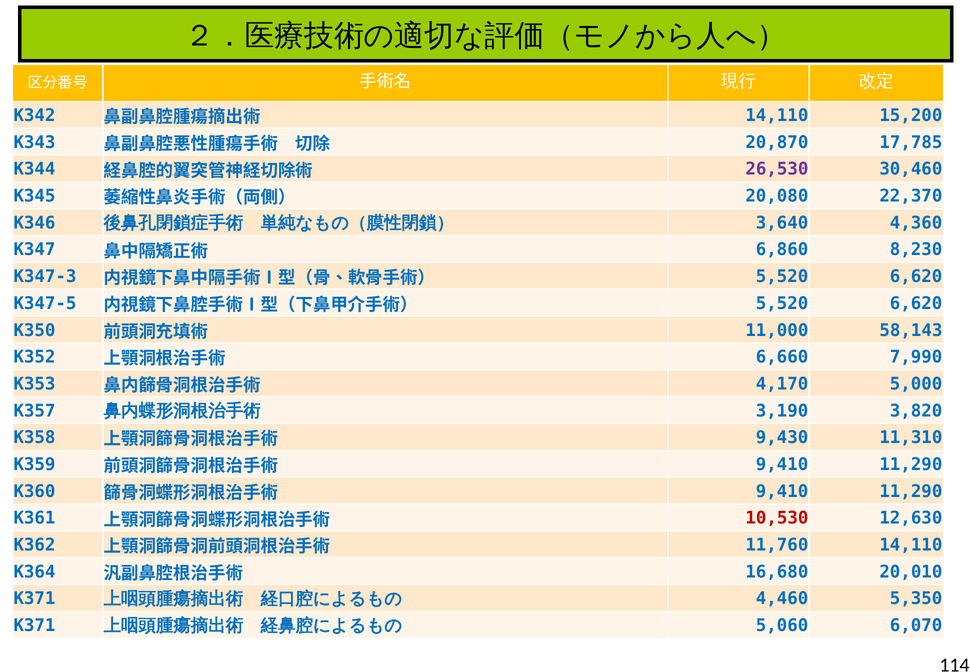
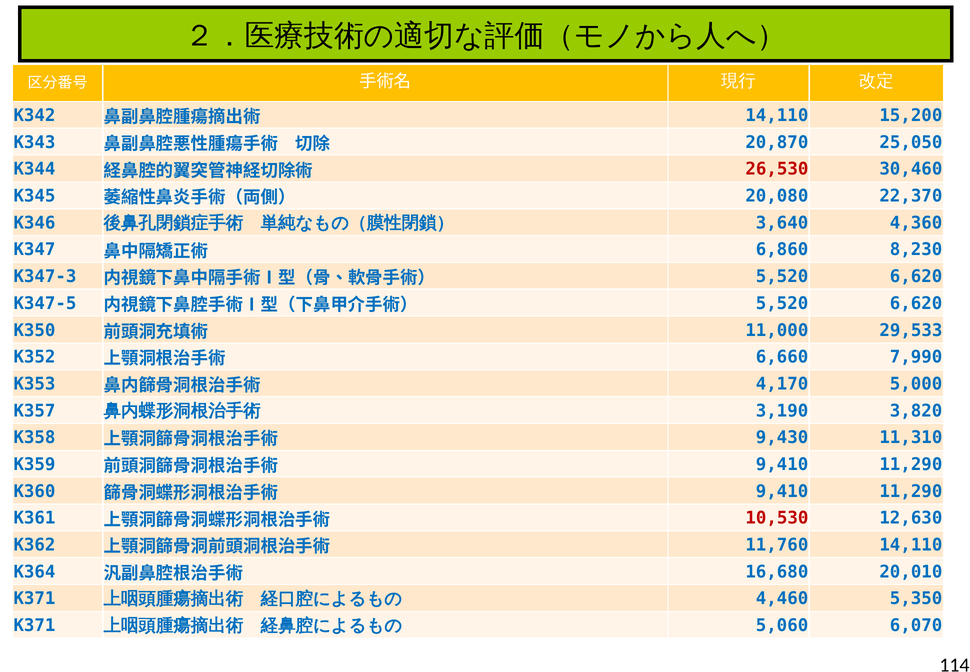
17,785: 17,785 -> 25,050 (911, 142)
26,530 colour: purple -> red (777, 169)
58,143: 58,143 -> 29,533 (911, 330)
